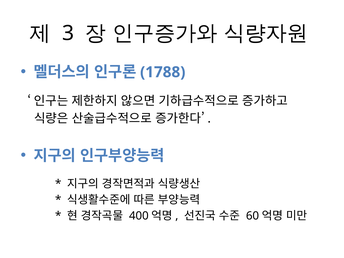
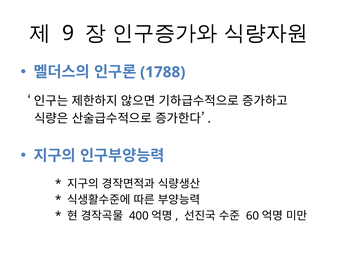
3: 3 -> 9 (68, 33)
